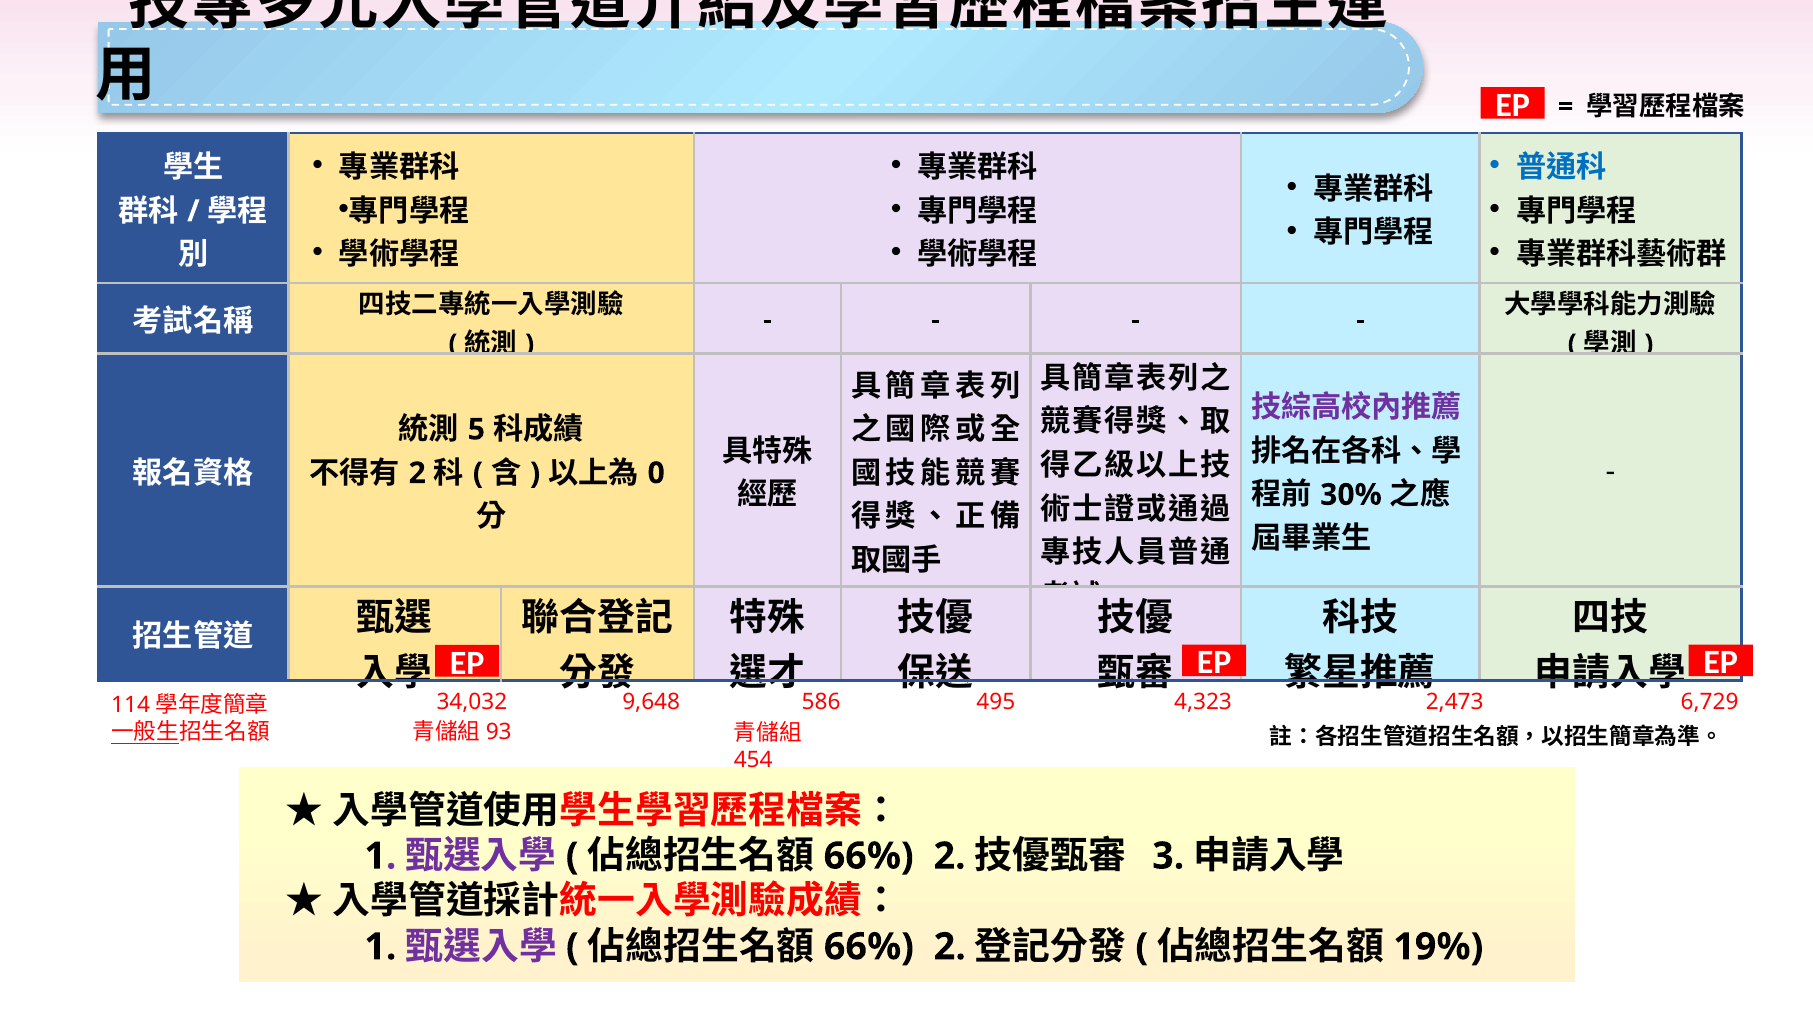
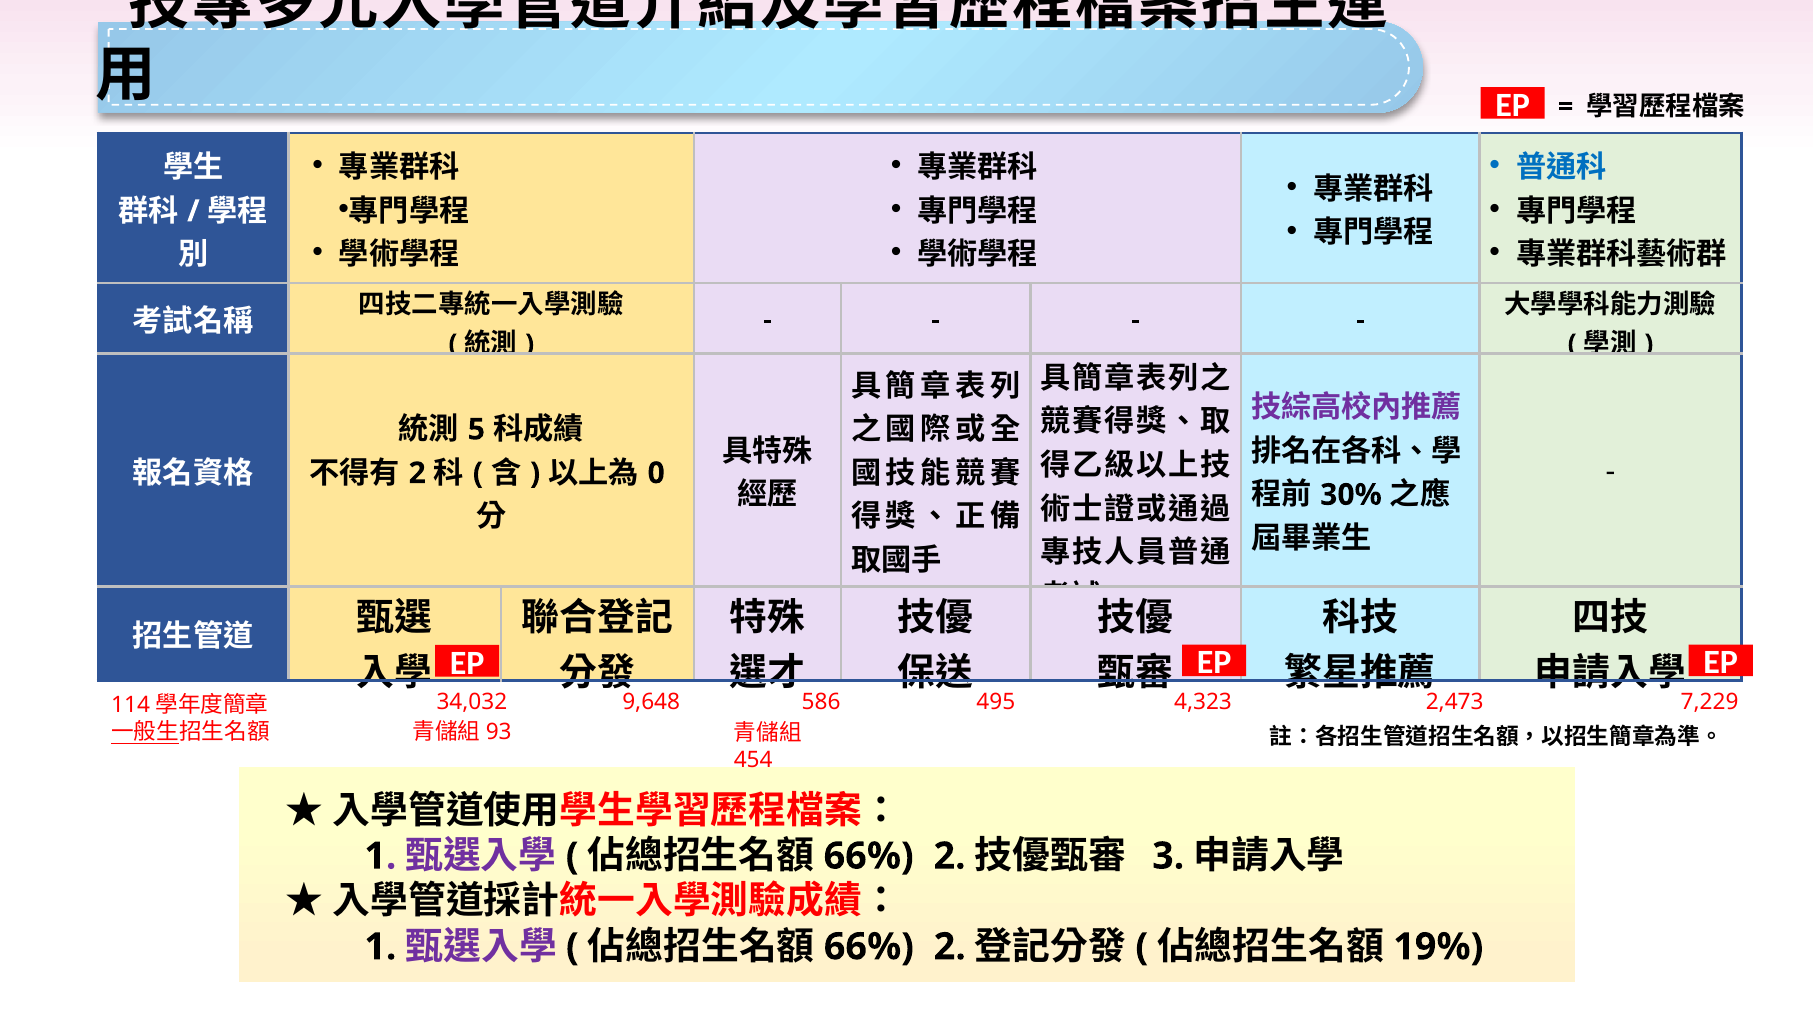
6,729: 6,729 -> 7,229 (1710, 702)
